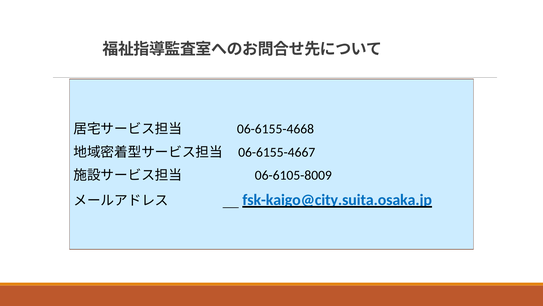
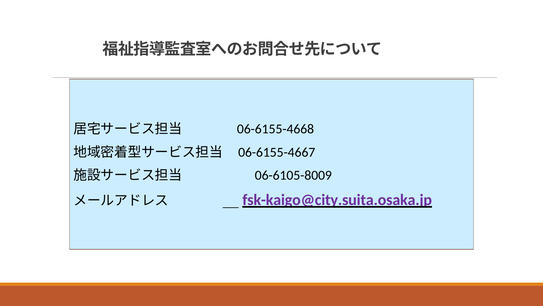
fsk-kaigo@city.suita.osaka.jp colour: blue -> purple (337, 200)
